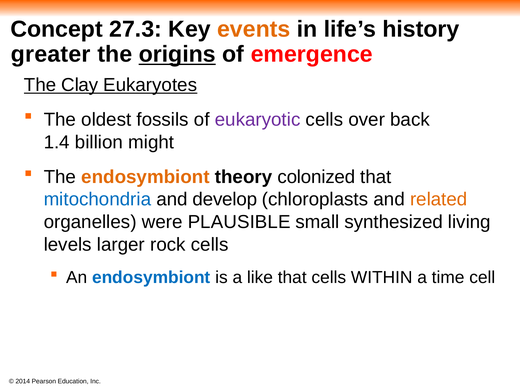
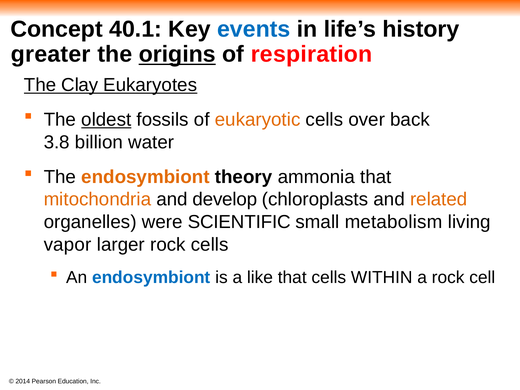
27.3: 27.3 -> 40.1 (136, 29)
events colour: orange -> blue (254, 29)
emergence: emergence -> respiration (312, 54)
oldest underline: none -> present (106, 120)
eukaryotic colour: purple -> orange (258, 120)
1.4: 1.4 -> 3.8 (57, 142)
might: might -> water (151, 142)
colonized: colonized -> ammonia (316, 177)
mitochondria colour: blue -> orange (97, 199)
PLAUSIBLE: PLAUSIBLE -> SCIENTIFIC (239, 222)
synthesized: synthesized -> metabolism (394, 222)
levels: levels -> vapor (68, 244)
a time: time -> rock (448, 278)
